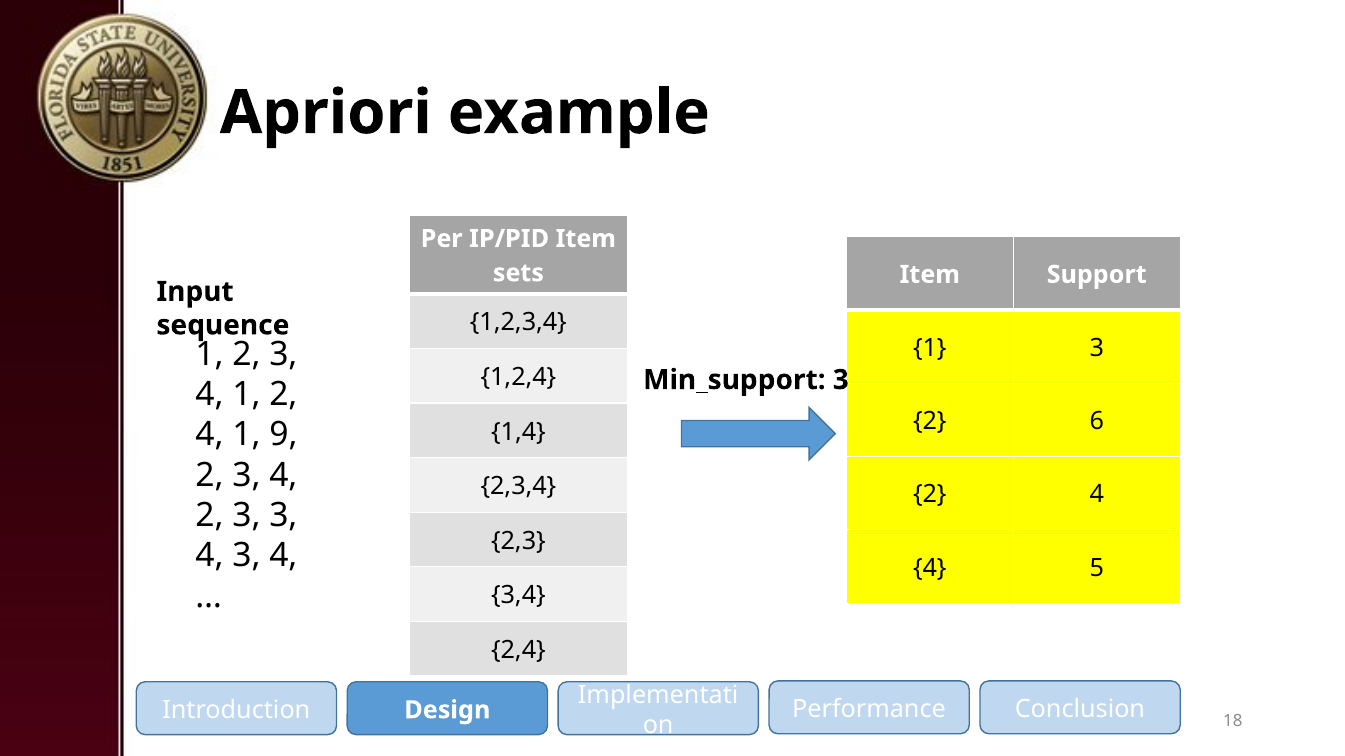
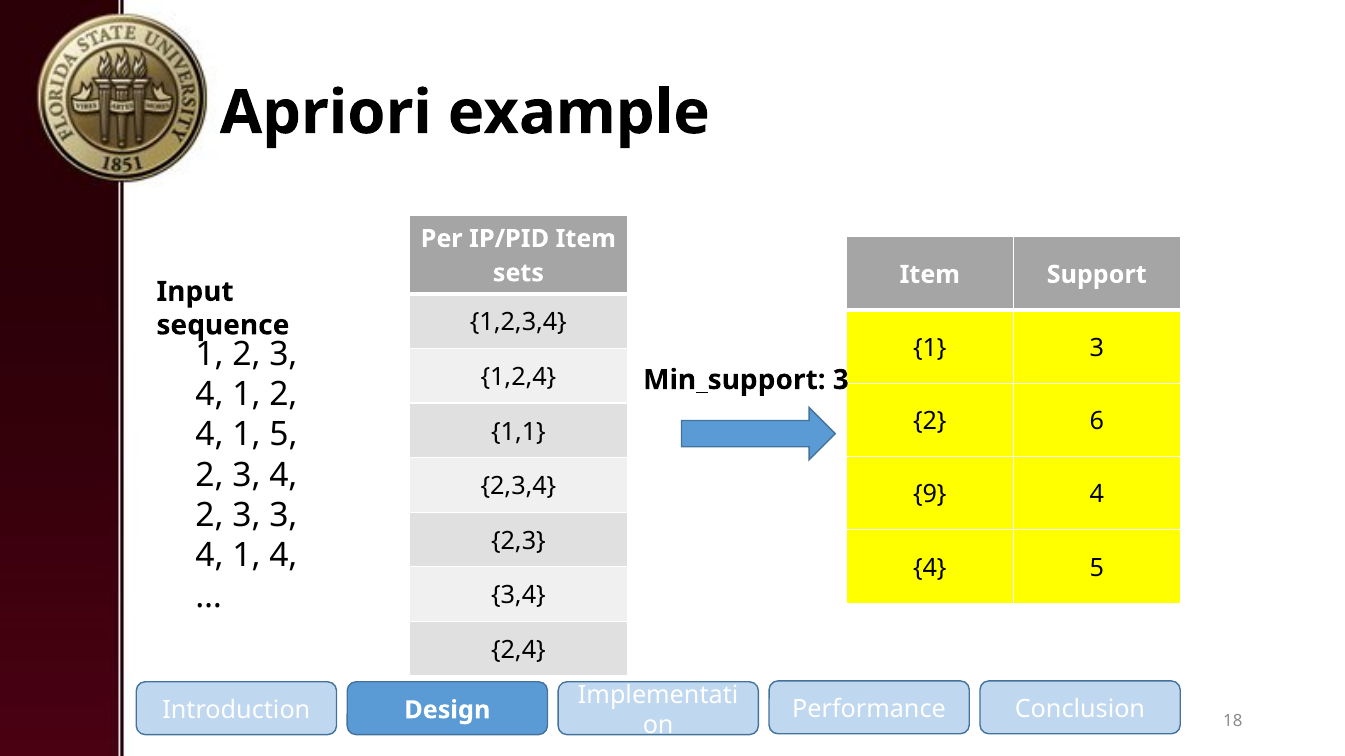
1,4: 1,4 -> 1,1 (518, 432)
1 9: 9 -> 5 (283, 435)
2: 2 -> 9 (930, 495)
3: 3 -> 1 (246, 556)
